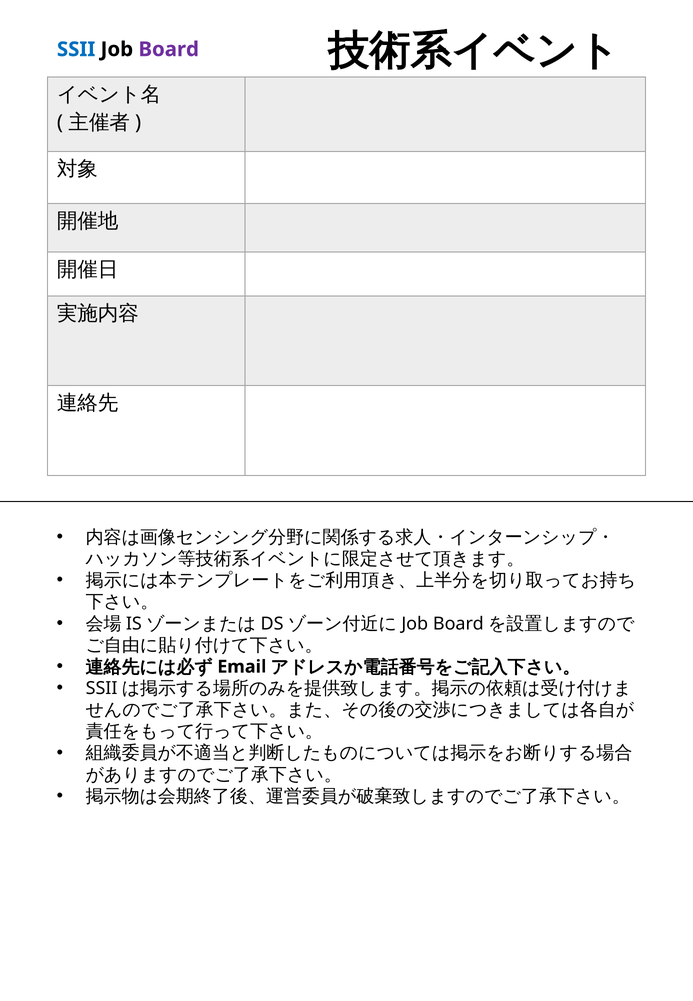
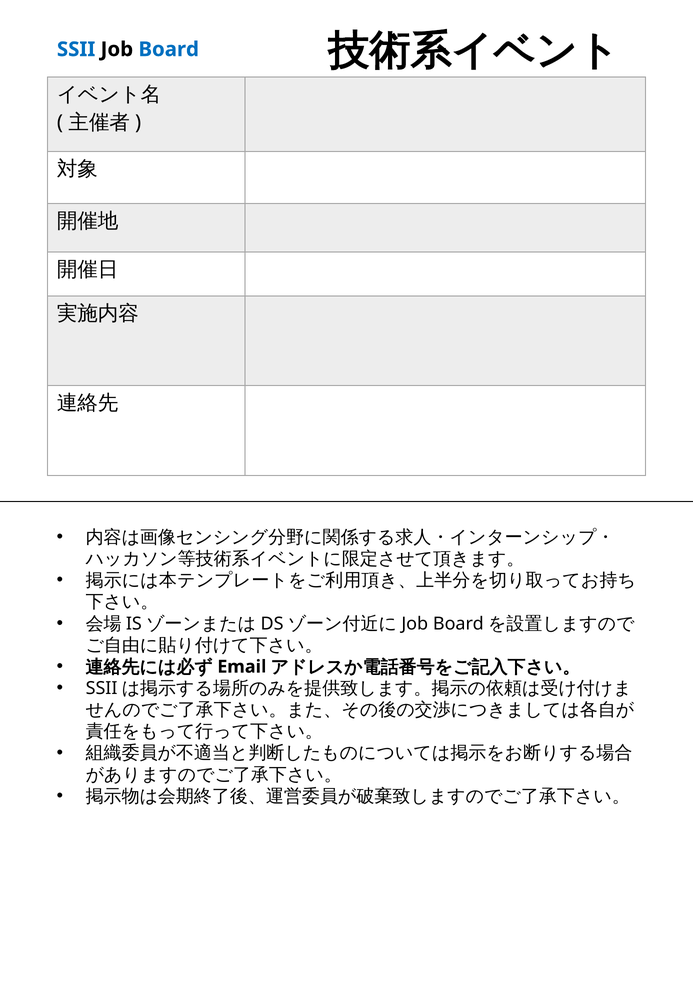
Board colour: purple -> blue (169, 49)
